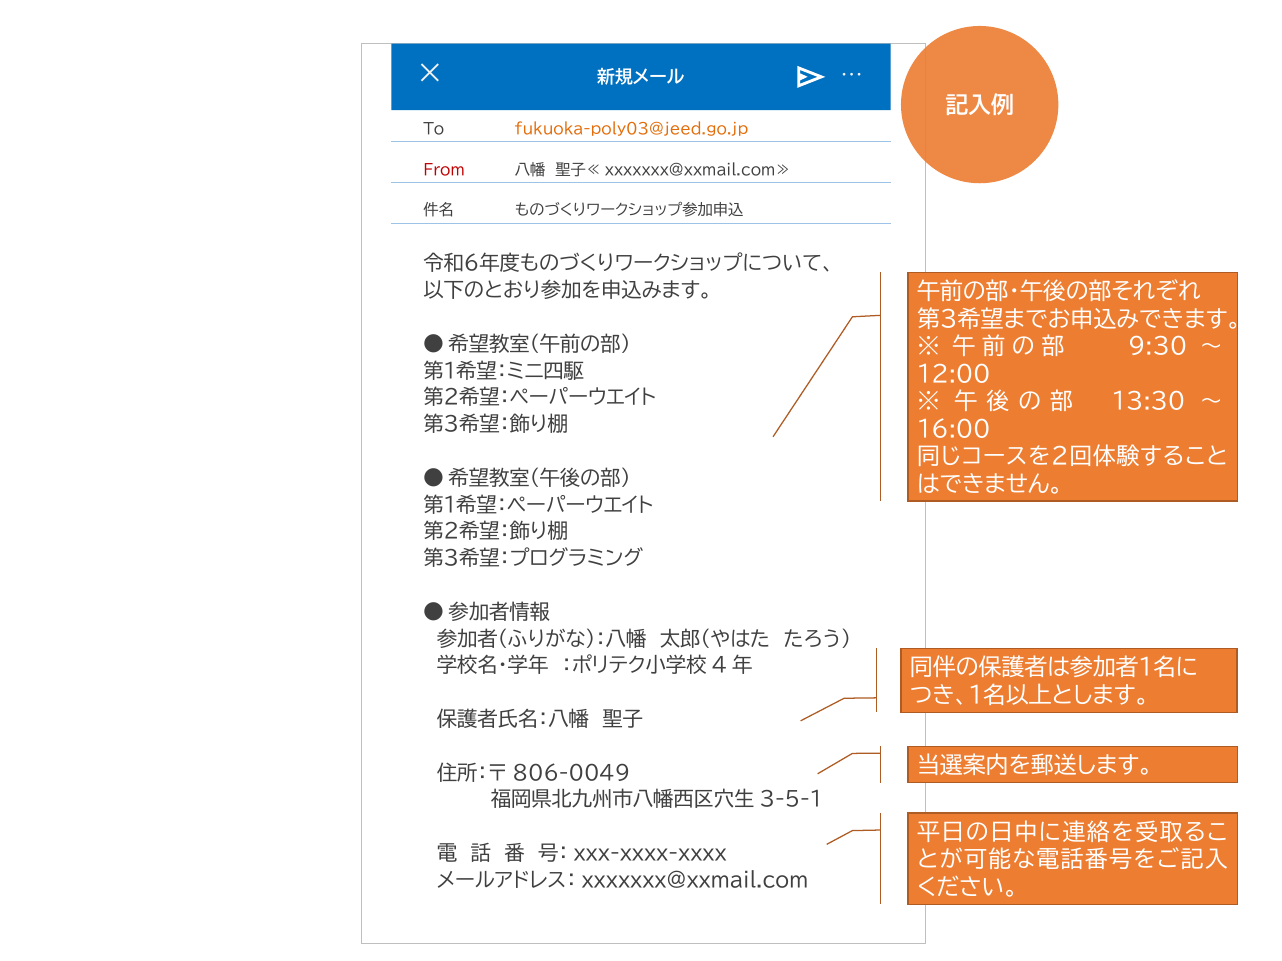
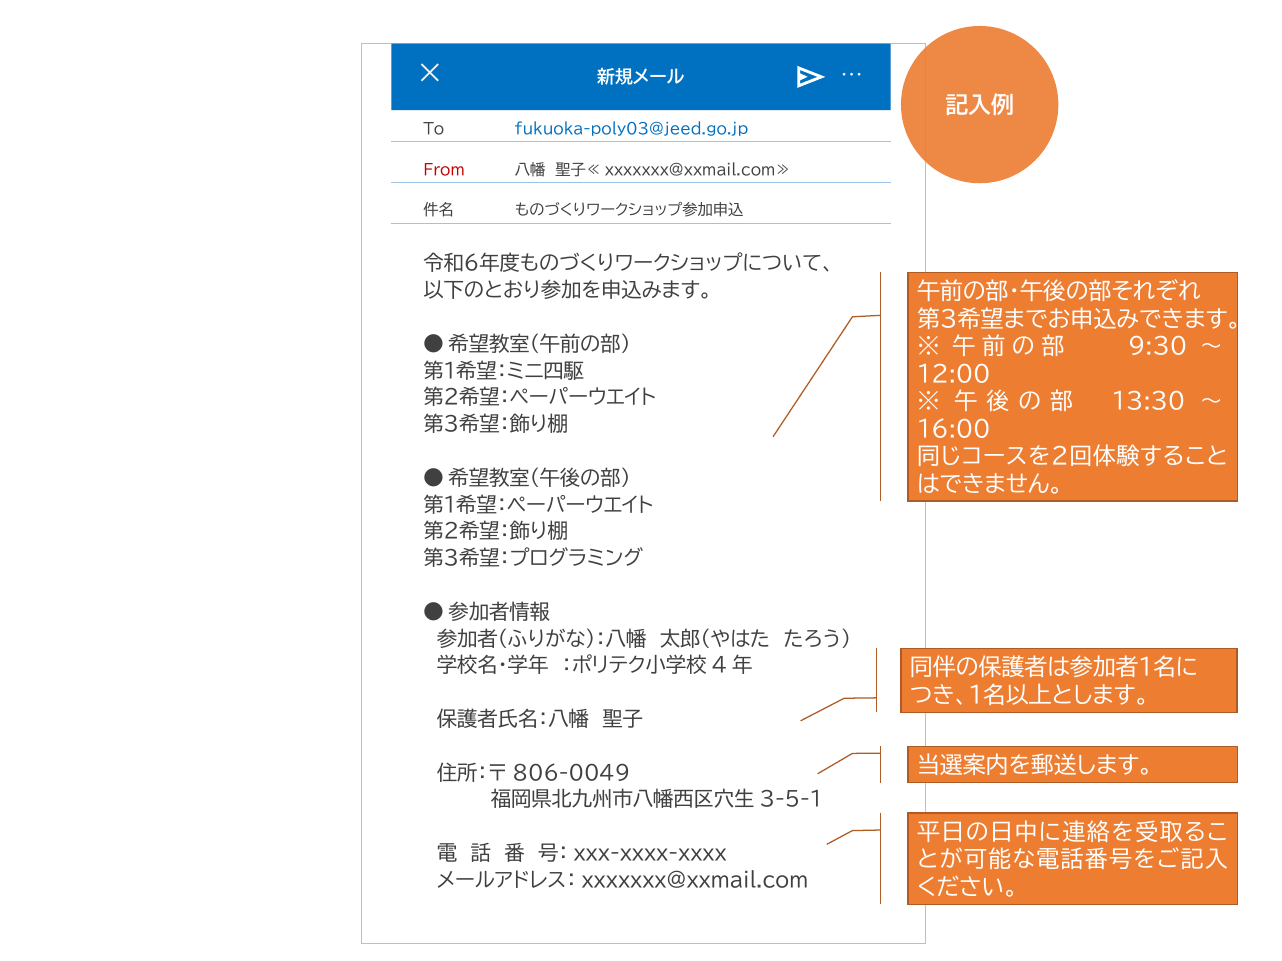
fukuoka-poly03@jeed.go.jp colour: orange -> blue (632, 130)
